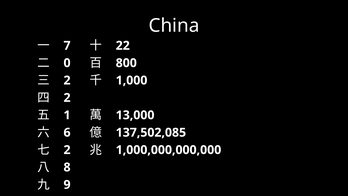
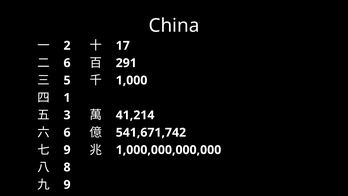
7: 7 -> 2 (67, 46)
22: 22 -> 17 (123, 46)
0: 0 -> 6 (67, 63)
800: 800 -> 291 (126, 63)
2: 2 -> 5 (67, 80)
2: 2 -> 1 (67, 98)
1: 1 -> 3 (67, 115)
13,000: 13,000 -> 41,214 (135, 115)
137,502,085: 137,502,085 -> 541,671,742 (151, 132)
2: 2 -> 9 (67, 150)
